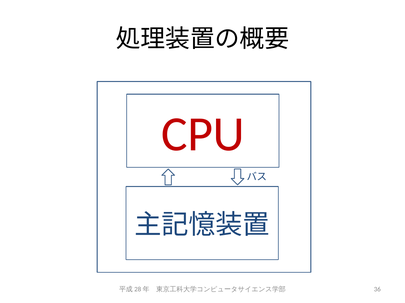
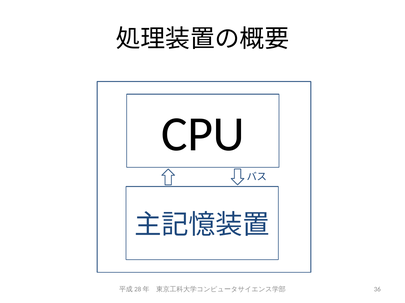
CPU colour: red -> black (203, 135)
